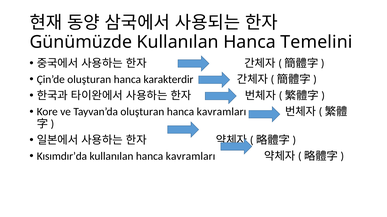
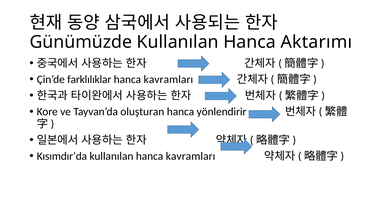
Temelini: Temelini -> Aktarımı (316, 42)
Çin’de oluşturan: oluşturan -> farklılıklar (89, 80)
karakterdir: karakterdir -> kavramları (168, 80)
kavramları: kavramları -> yönlendirir (222, 112)
